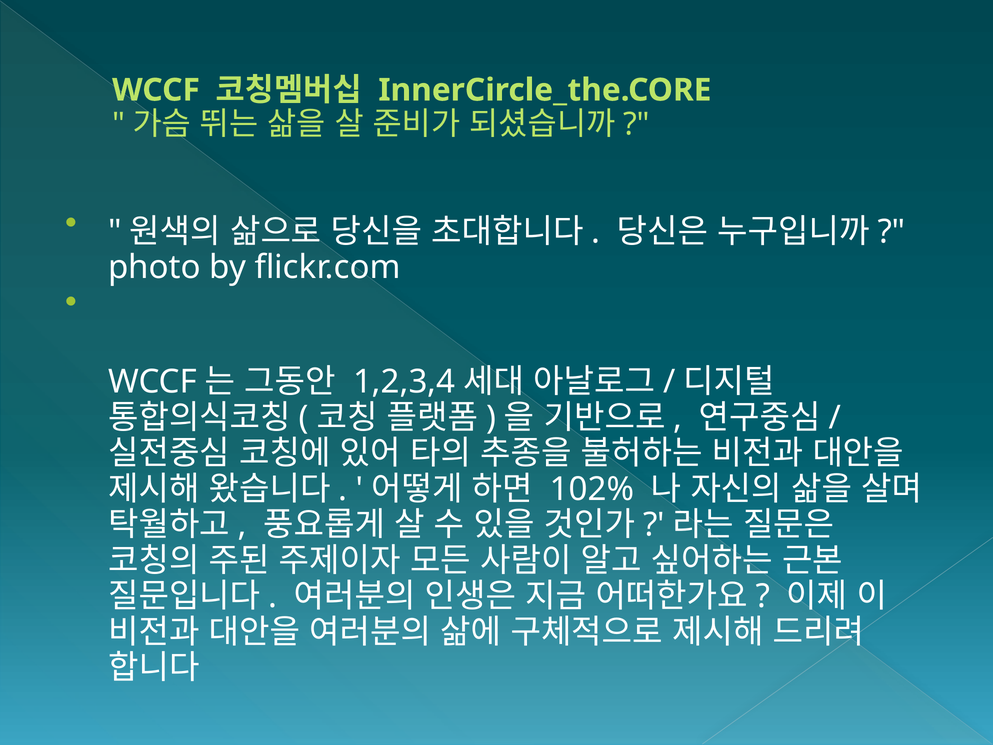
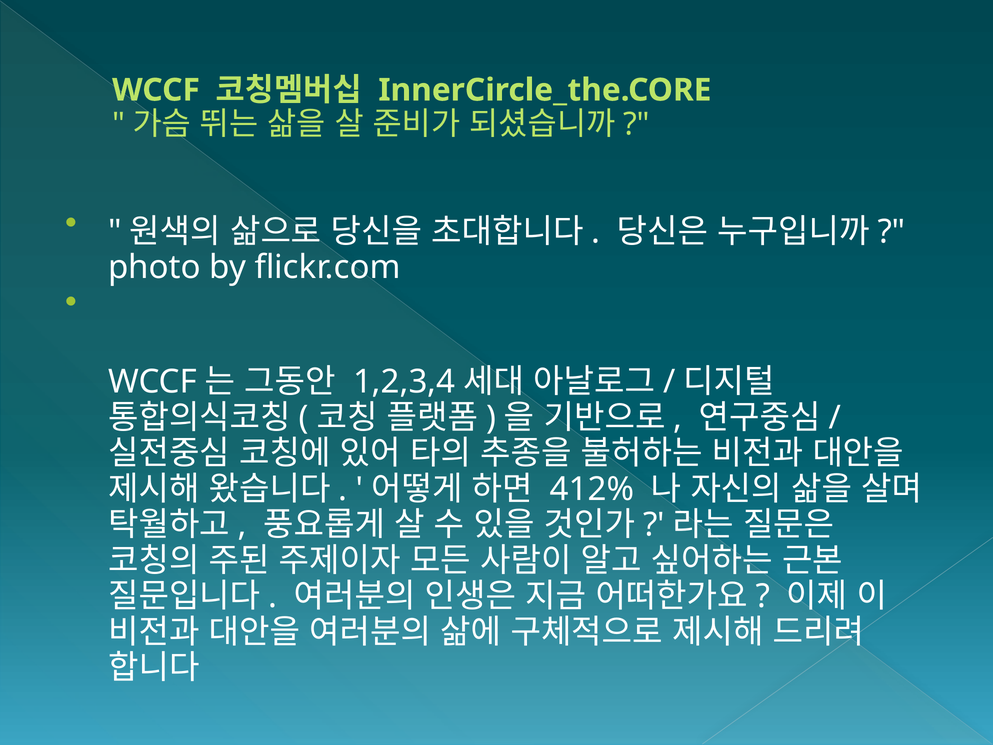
102%: 102% -> 412% (592, 489)
